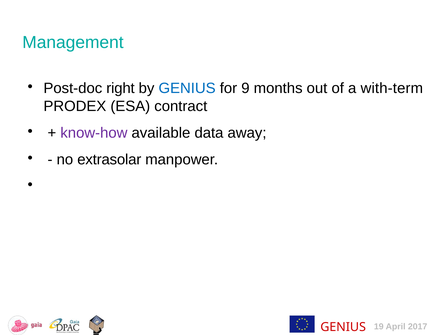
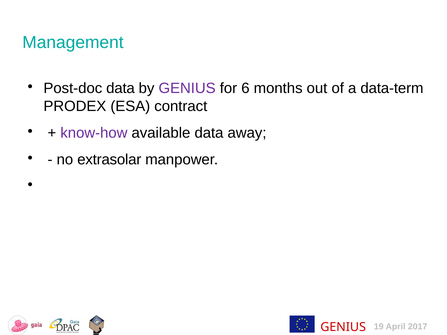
Post-doc right: right -> data (120, 88)
GENIUS colour: blue -> purple (187, 88)
9: 9 -> 6 (245, 88)
with-term: with-term -> data-term (392, 88)
